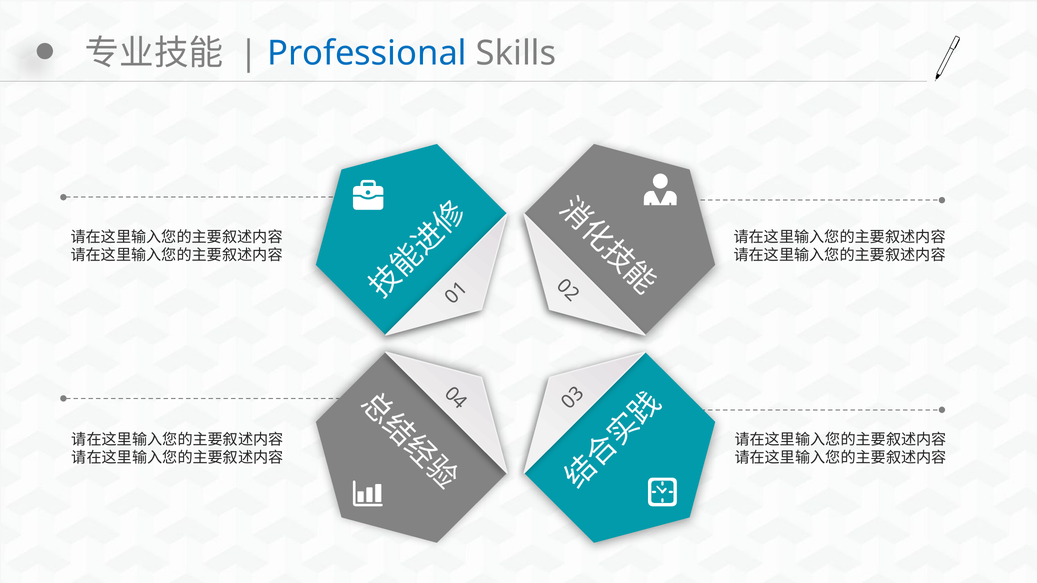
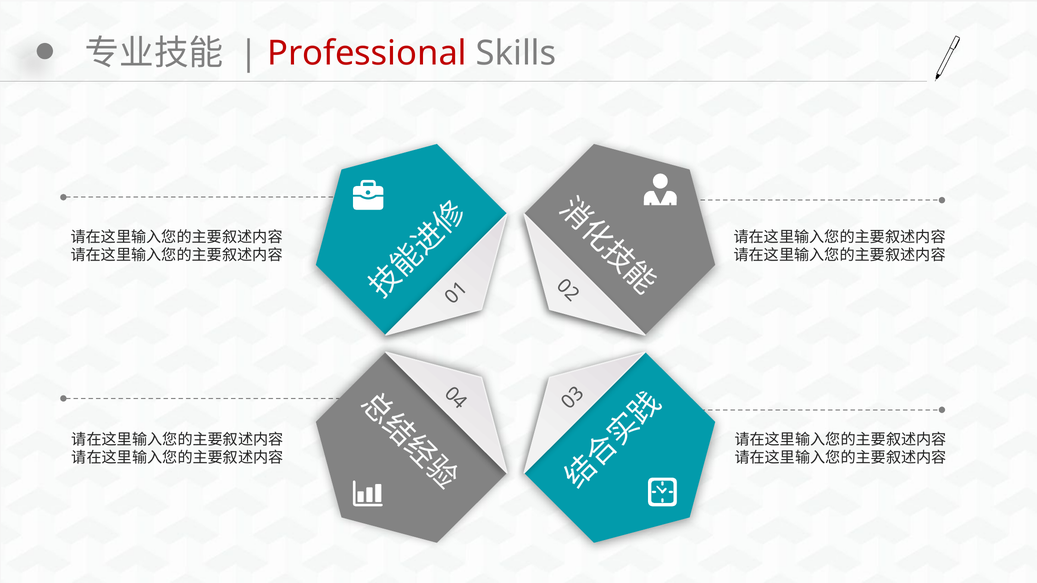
Professional colour: blue -> red (367, 53)
